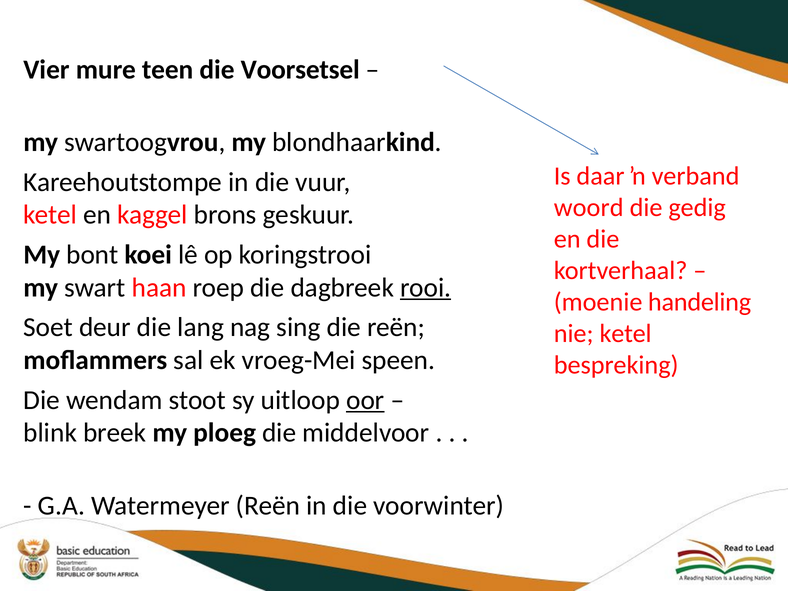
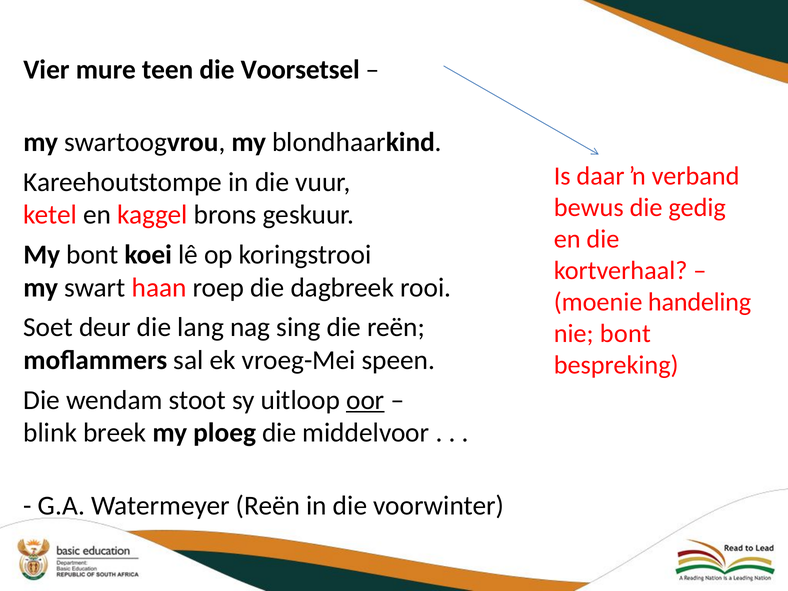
woord: woord -> bewus (589, 208)
rooi underline: present -> none (426, 288)
nie ketel: ketel -> bont (625, 334)
